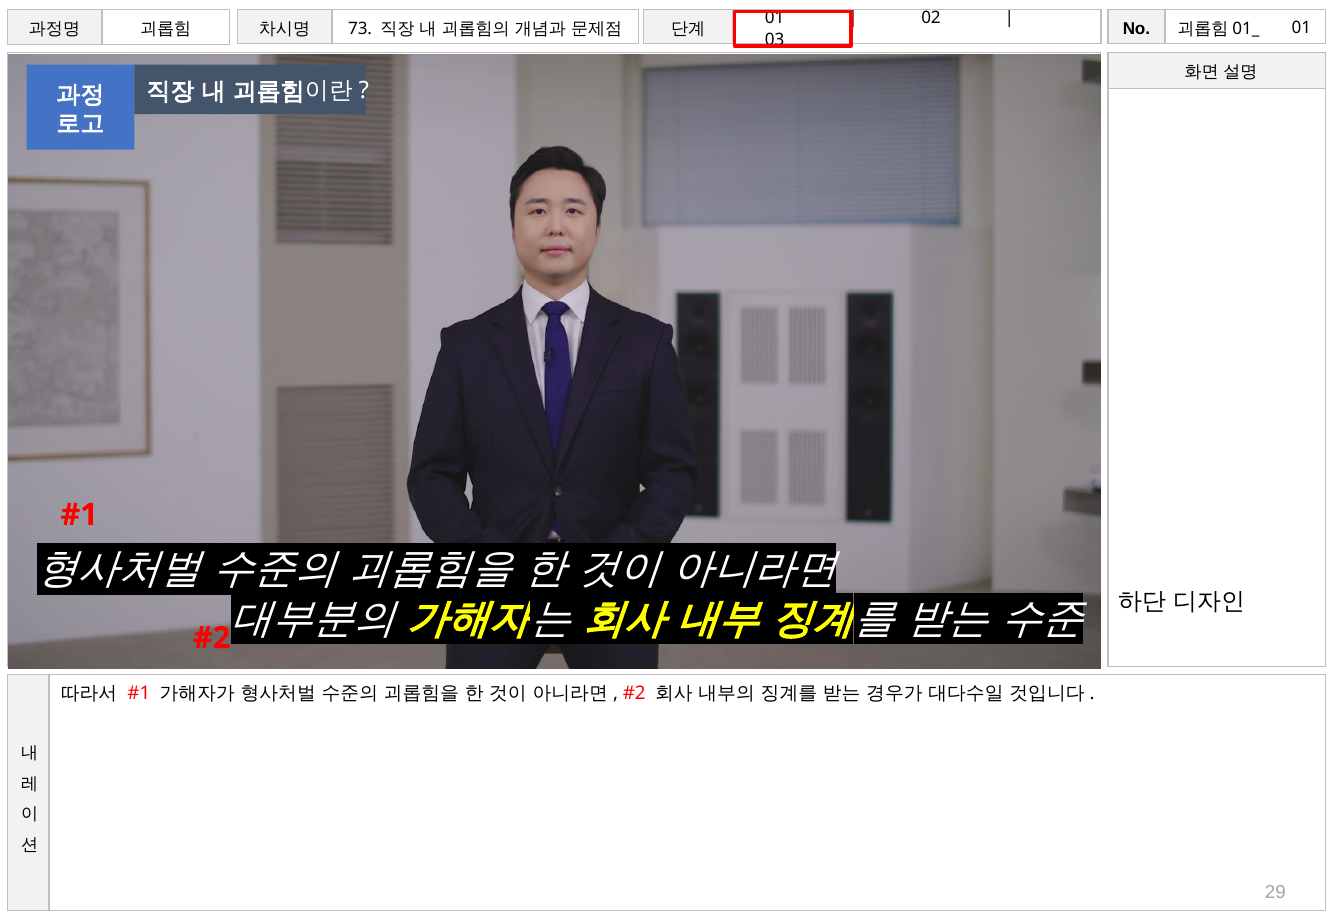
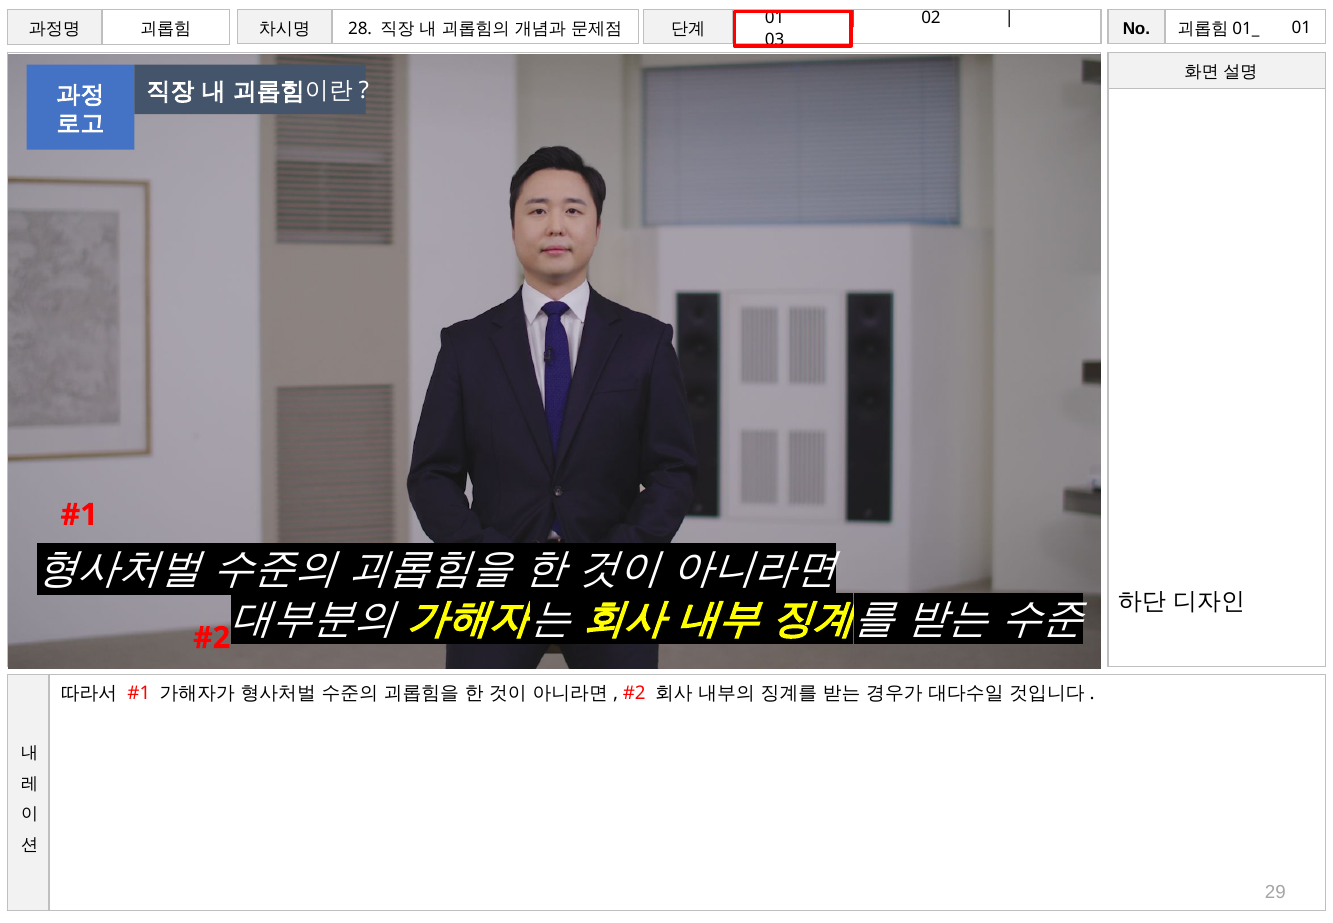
73: 73 -> 28 (360, 29)
